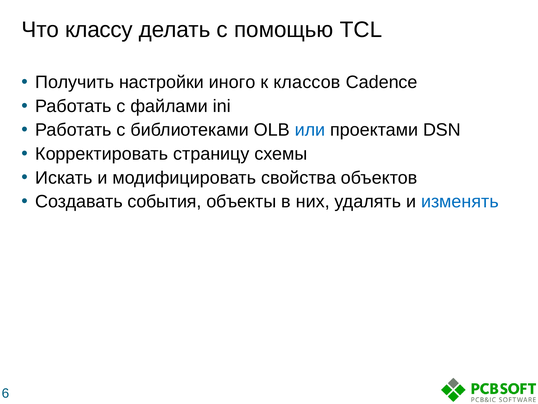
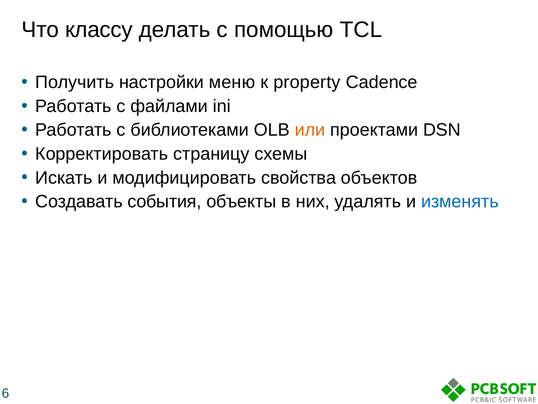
иного: иного -> меню (232, 82)
классов: классов -> property (307, 82)
или colour: blue -> orange (310, 130)
